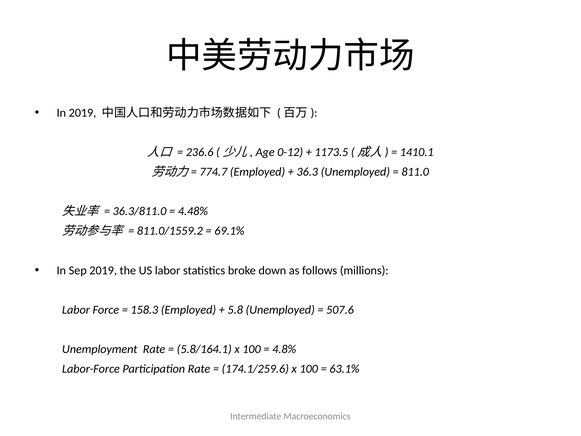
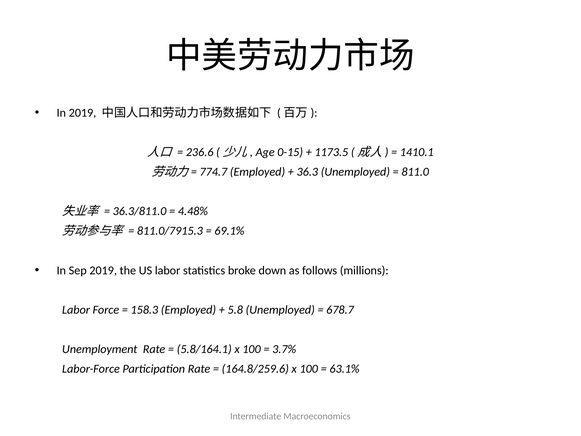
0-12: 0-12 -> 0-15 (290, 152)
811.0/1559.2: 811.0/1559.2 -> 811.0/7915.3 (170, 231)
507.6: 507.6 -> 678.7 (340, 310)
4.8%: 4.8% -> 3.7% (284, 349)
174.1/259.6: 174.1/259.6 -> 164.8/259.6 (255, 369)
